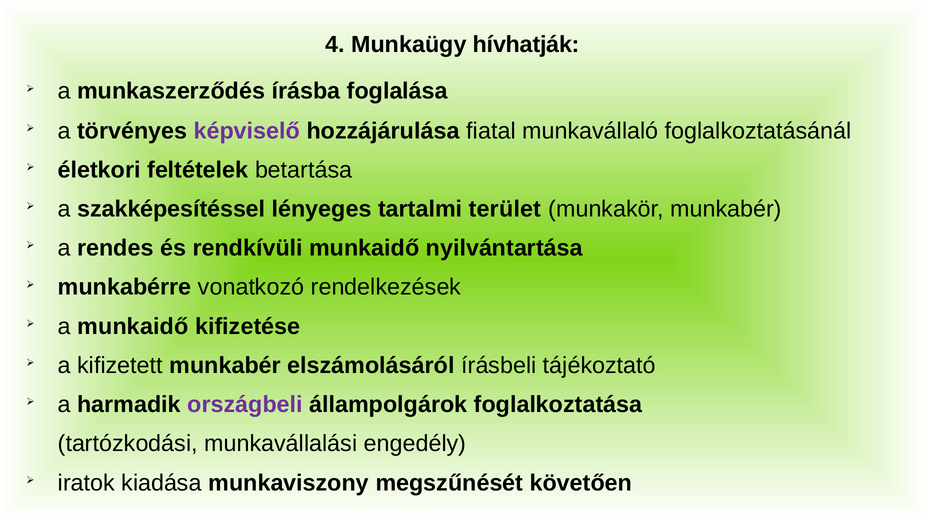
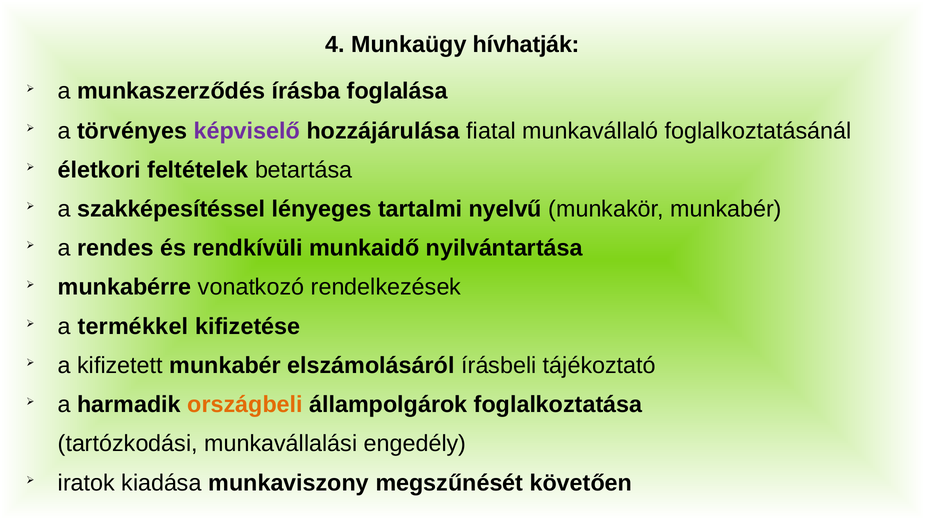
terület: terület -> nyelvű (505, 209)
a munkaidő: munkaidő -> termékkel (133, 327)
országbeli colour: purple -> orange (245, 405)
